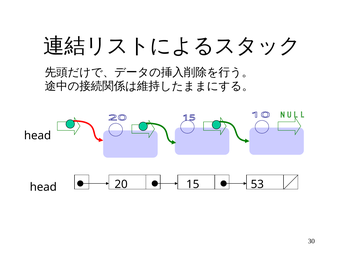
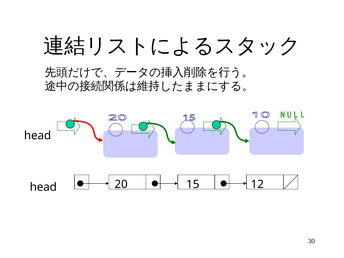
53: 53 -> 12 (257, 184)
